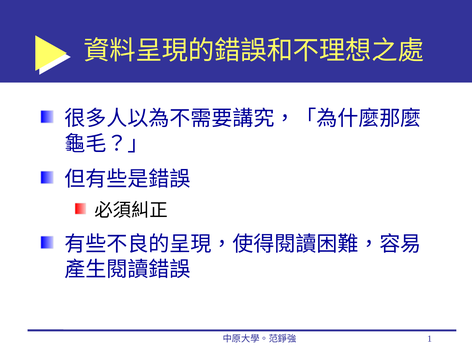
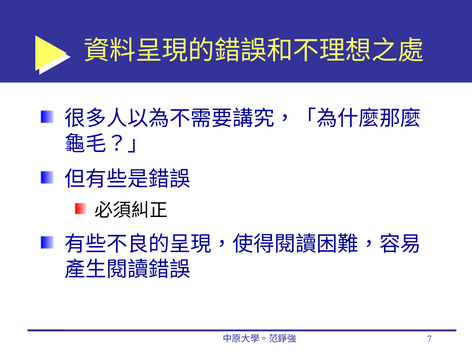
1: 1 -> 7 (430, 339)
